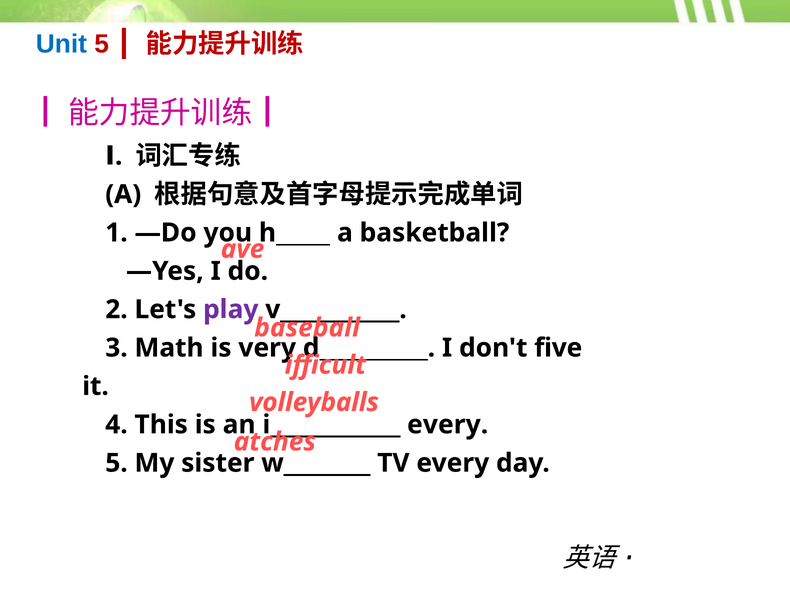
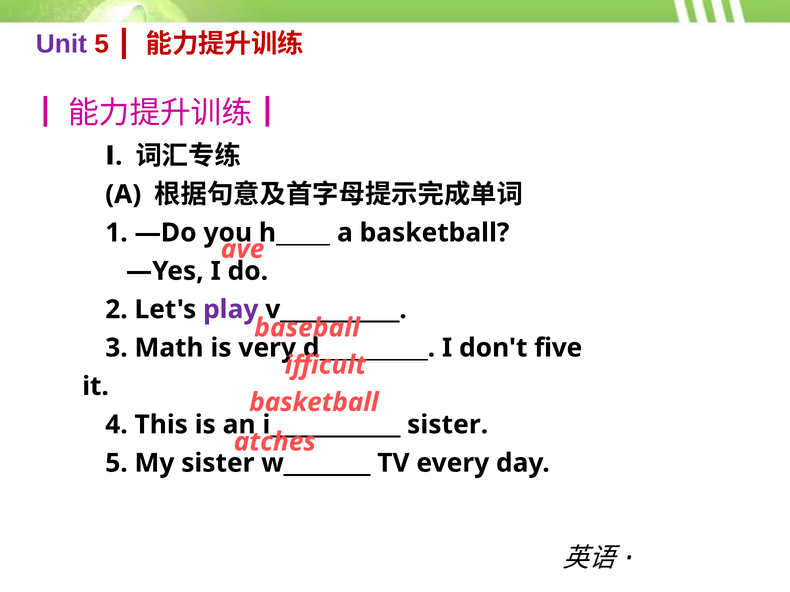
Unit colour: blue -> purple (61, 44)
volleyballs: volleyballs -> basketball (314, 403)
i____________ every: every -> sister (448, 425)
